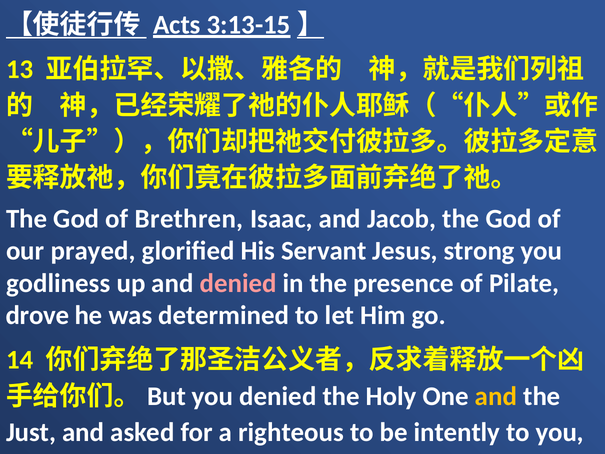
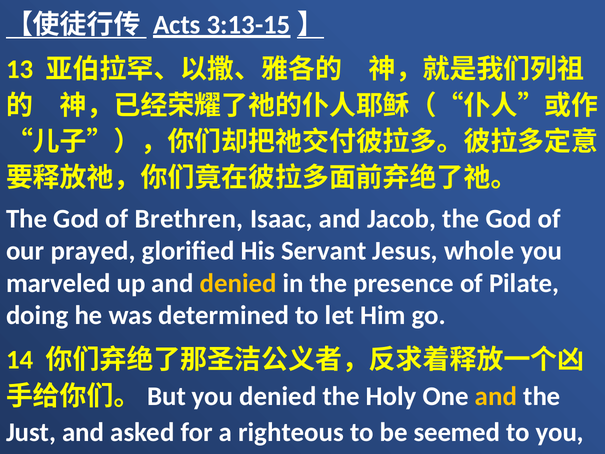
strong: strong -> whole (479, 251)
godliness: godliness -> marveled (58, 283)
denied colour: pink -> yellow (238, 283)
drove: drove -> doing (37, 315)
intently: intently -> seemed (457, 432)
